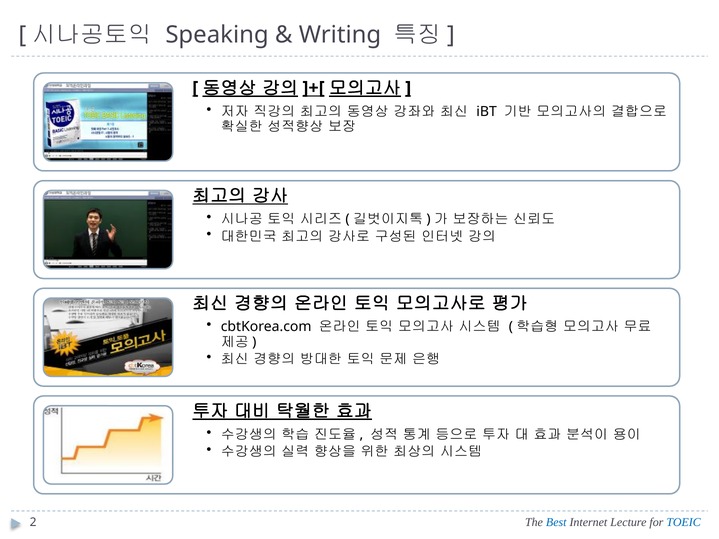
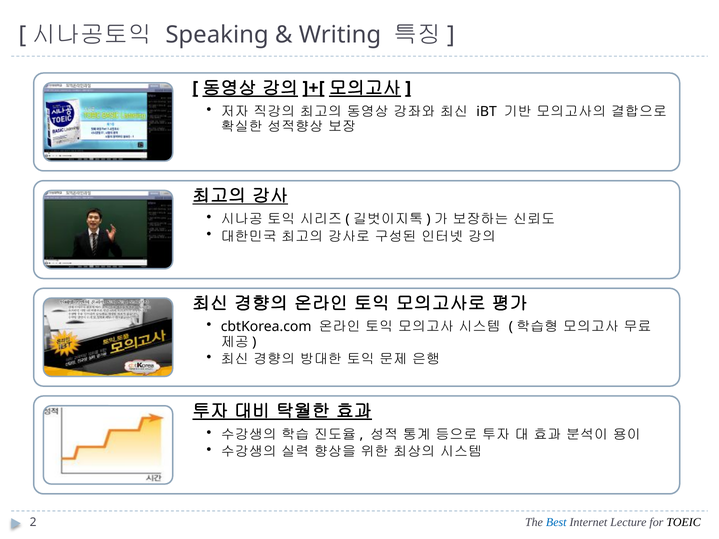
TOEIC colour: blue -> black (684, 523)
